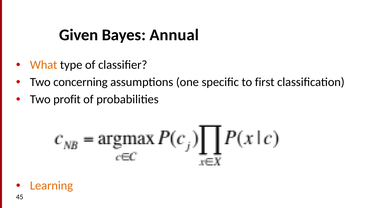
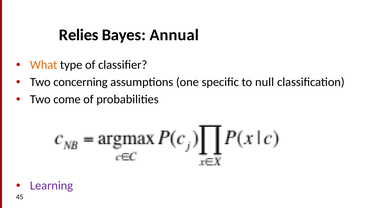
Given: Given -> Relies (79, 35)
first: first -> null (265, 82)
profit: profit -> come (67, 99)
Learning colour: orange -> purple (51, 186)
